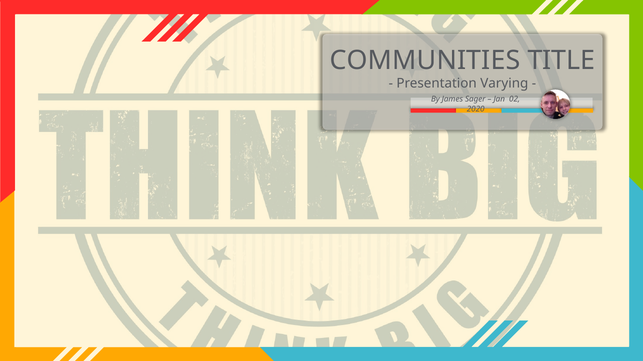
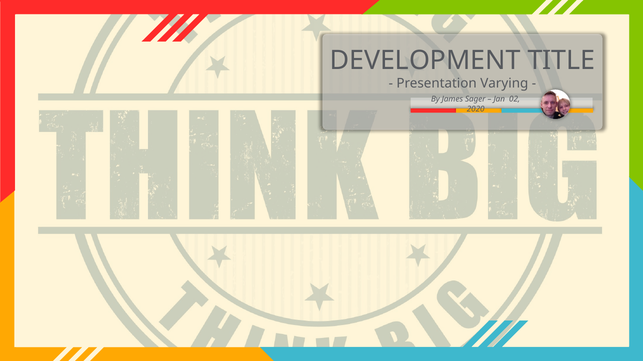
COMMUNITIES: COMMUNITIES -> DEVELOPMENT (425, 60)
